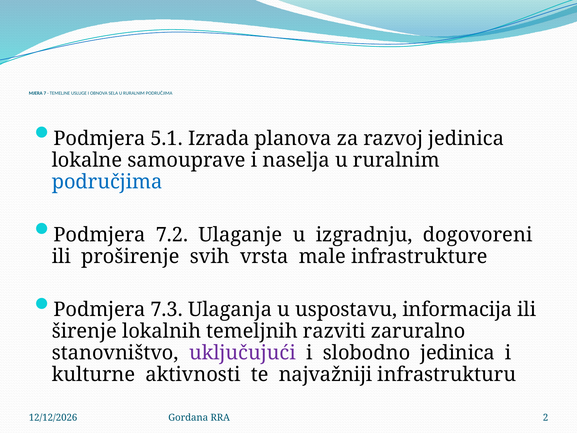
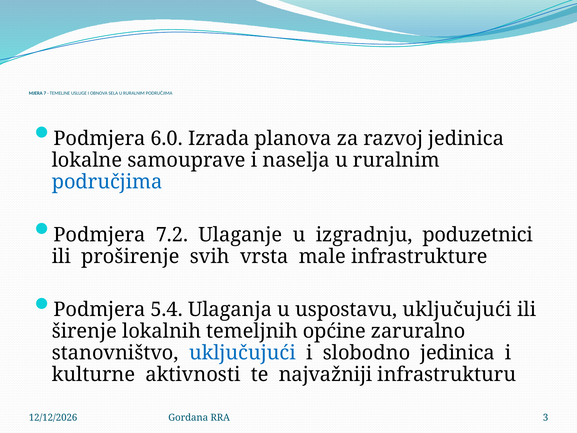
5.1: 5.1 -> 6.0 (167, 138)
dogovoreni: dogovoreni -> poduzetnici (478, 235)
7.3: 7.3 -> 5.4 (167, 309)
uspostavu informacija: informacija -> uključujući (457, 309)
razviti: razviti -> općine (334, 331)
uključujući colour: purple -> blue (242, 353)
2: 2 -> 3 (546, 417)
